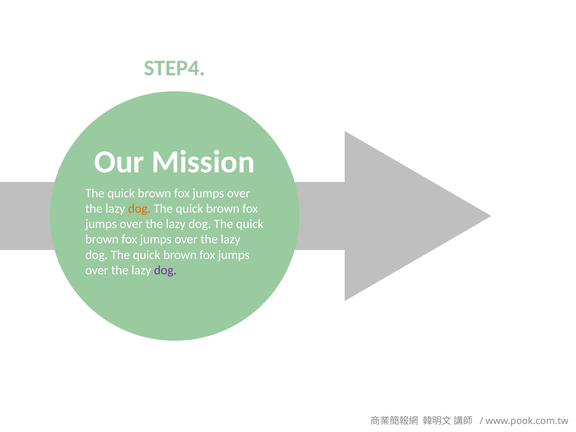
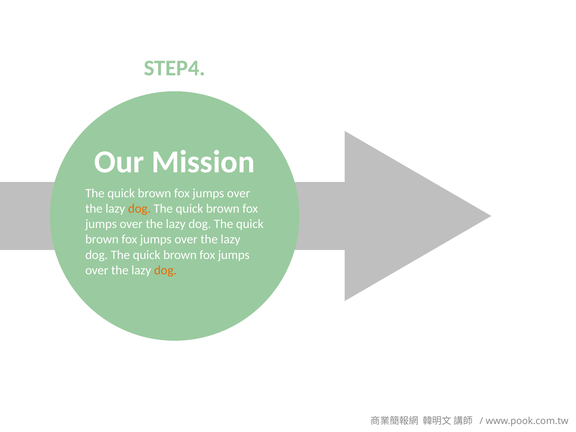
dog colour: purple -> orange (165, 270)
